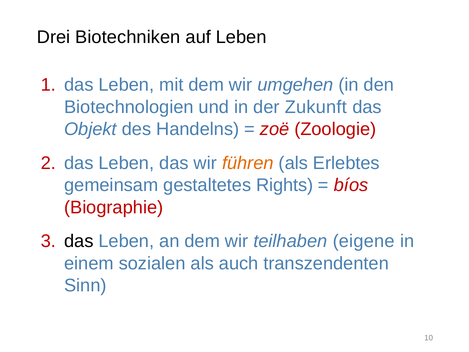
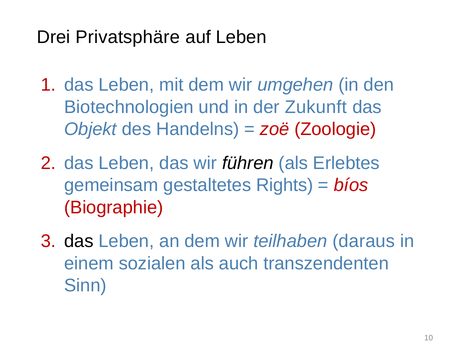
Biotechniken: Biotechniken -> Privatsphäre (128, 37)
führen colour: orange -> black (248, 163)
eigene: eigene -> daraus (364, 241)
